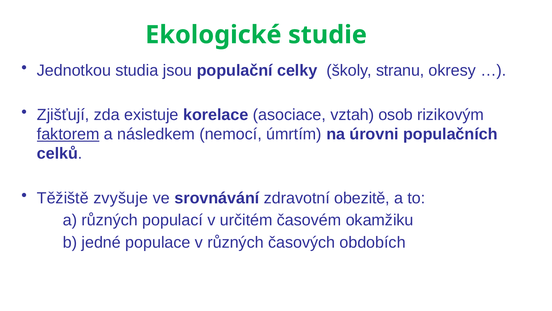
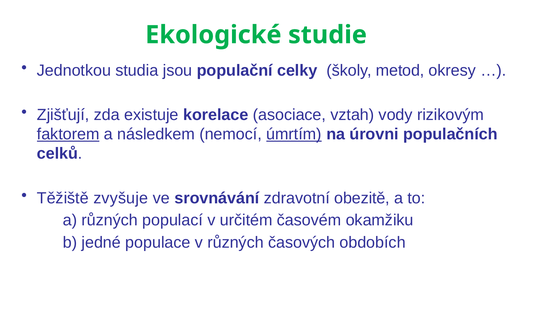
stranu: stranu -> metod (400, 70)
osob: osob -> vody (396, 115)
úmrtím underline: none -> present (294, 134)
